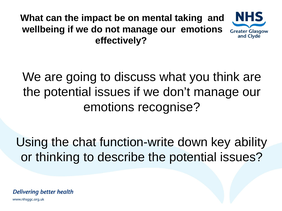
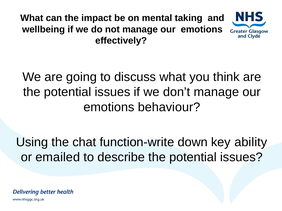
recognise: recognise -> behaviour (169, 107)
thinking: thinking -> emailed (58, 157)
